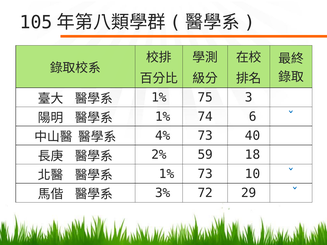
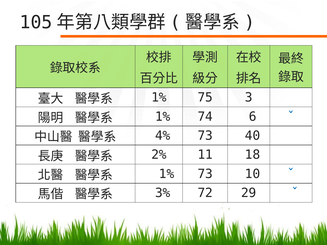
59: 59 -> 11 (205, 155)
